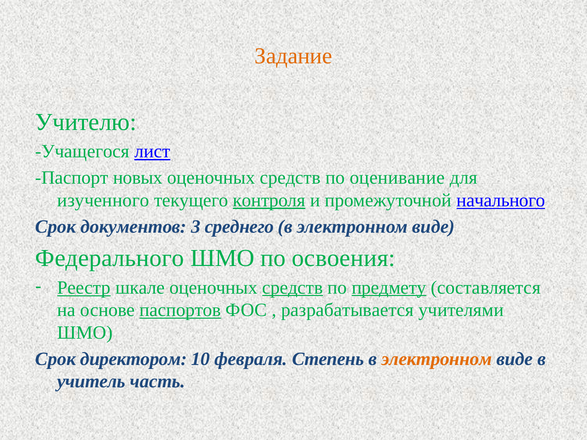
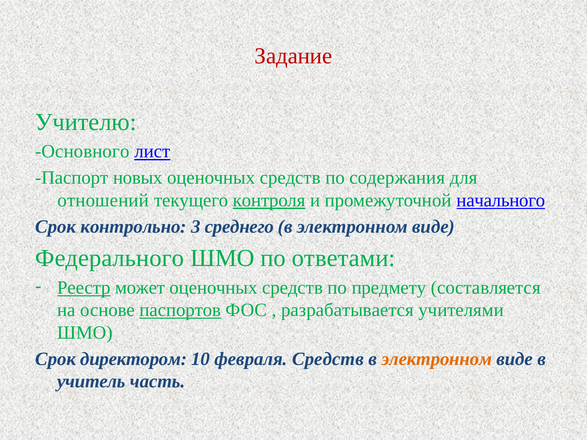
Задание colour: orange -> red (293, 56)
Учащегося: Учащегося -> Основного (82, 151)
оценивание: оценивание -> содержания (397, 178)
изученного: изученного -> отношений (103, 200)
документов: документов -> контрольно (134, 227)
освоения: освоения -> ответами (344, 258)
шкале: шкале -> может (140, 288)
средств underline: present -> none (293, 288)
предмету underline: present -> none (389, 288)
февраля Степень: Степень -> Средств (328, 359)
